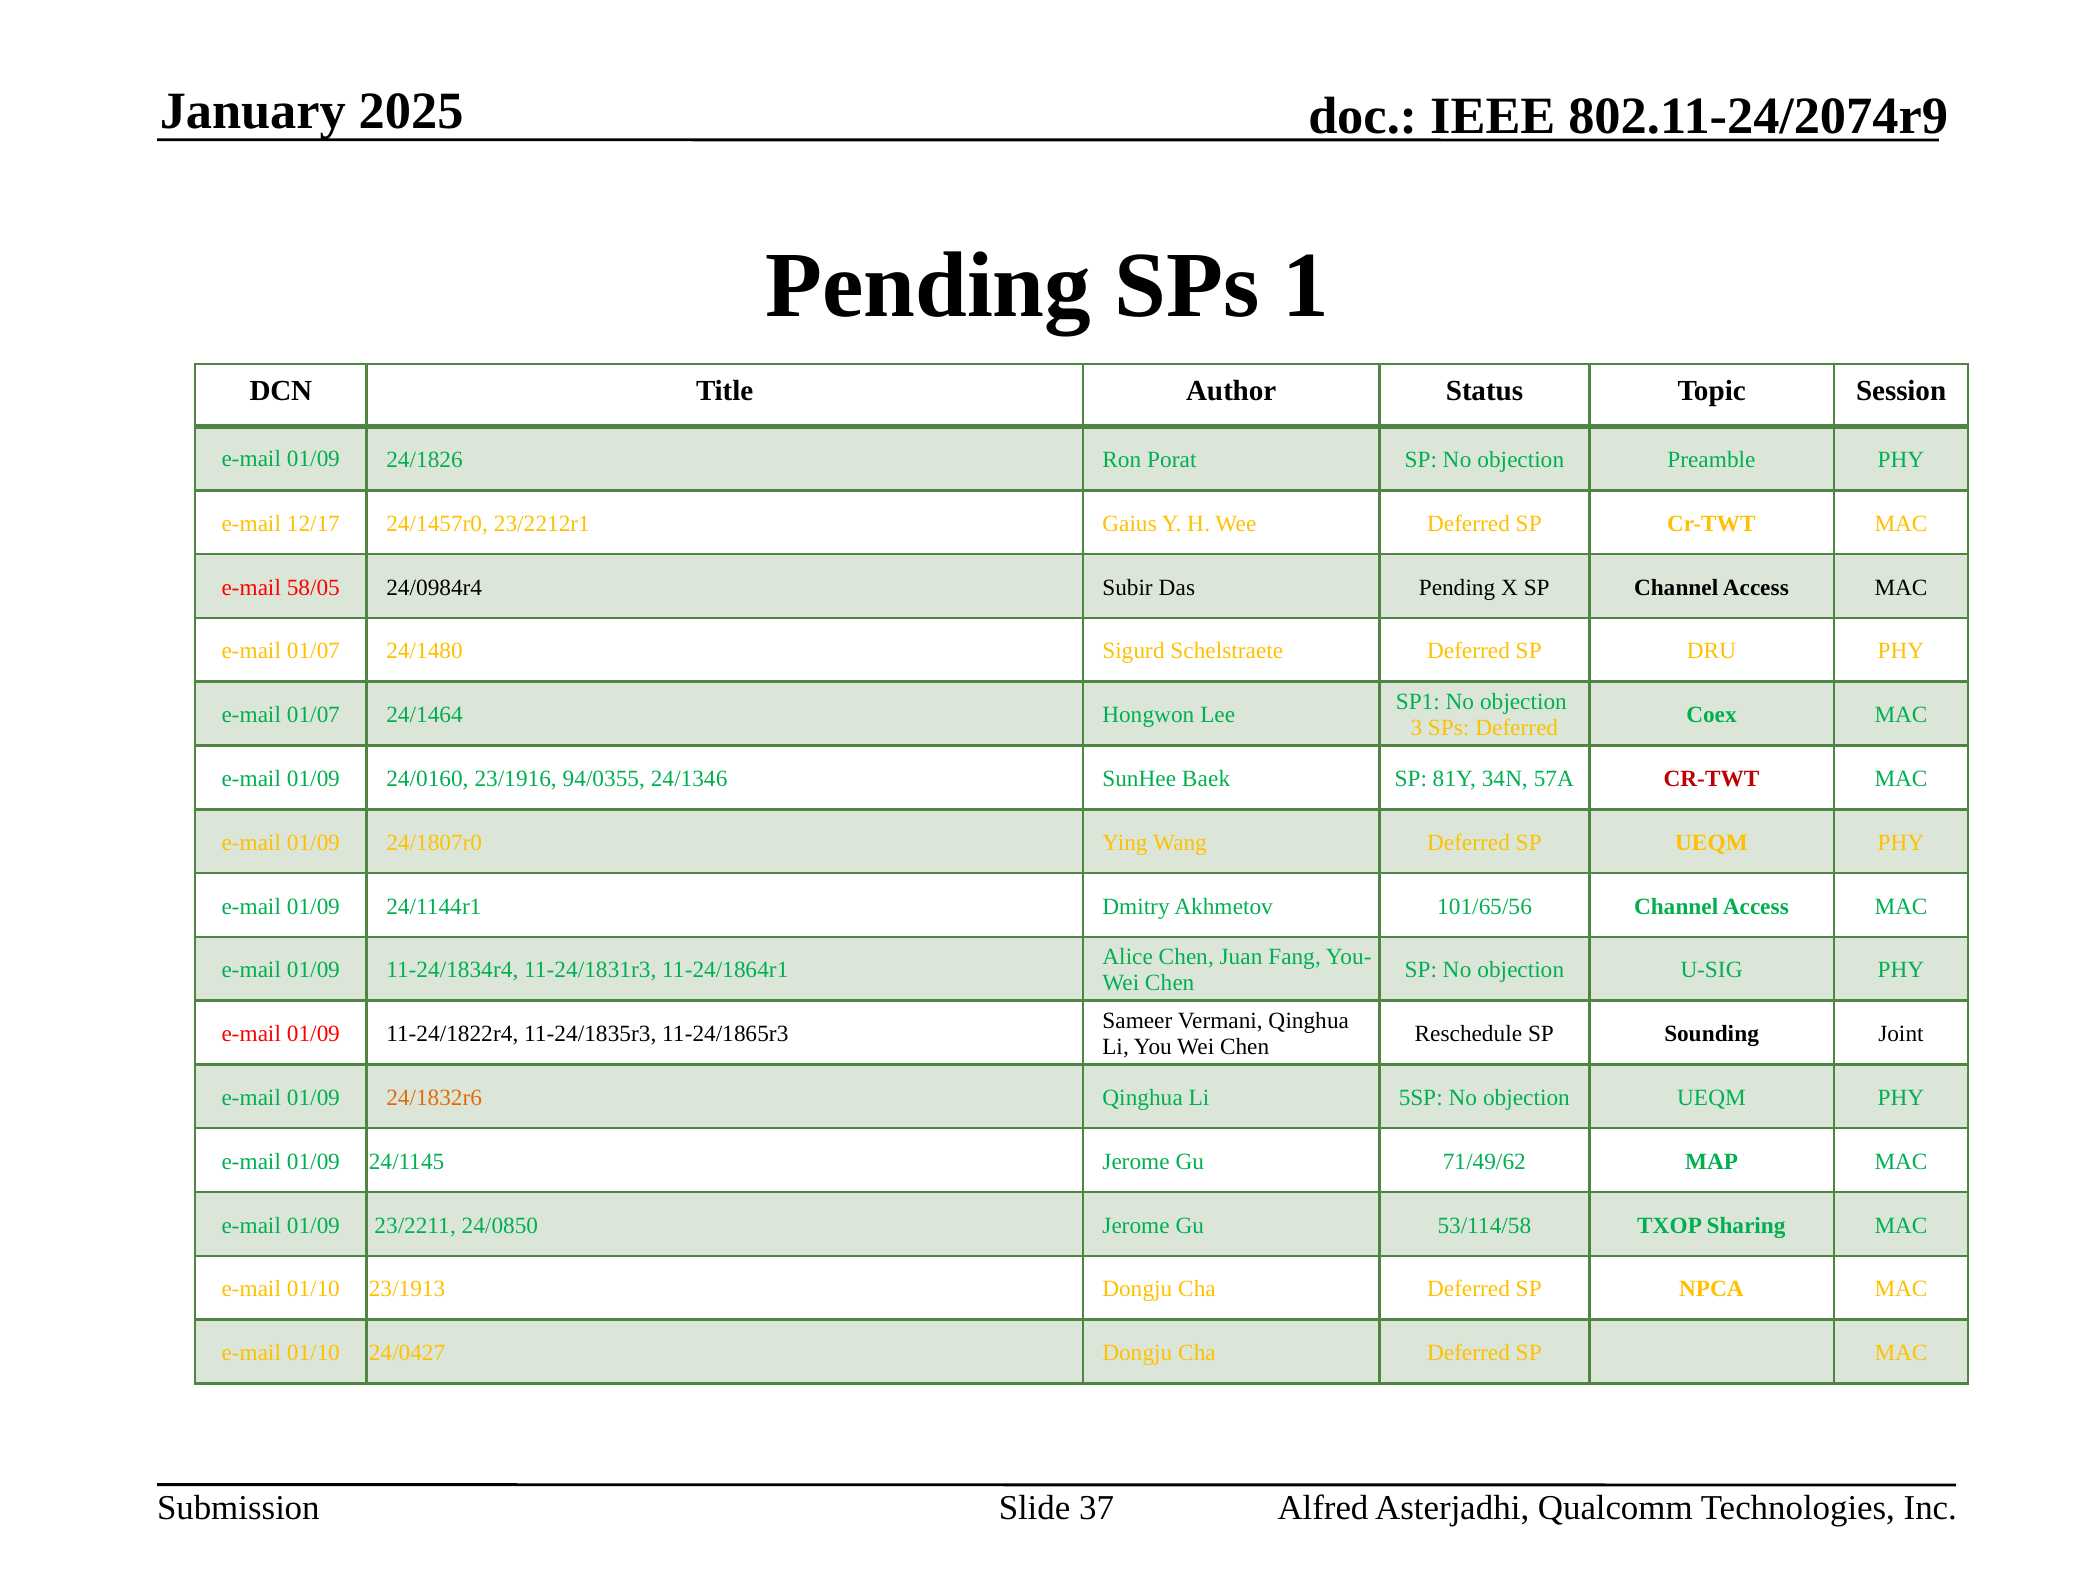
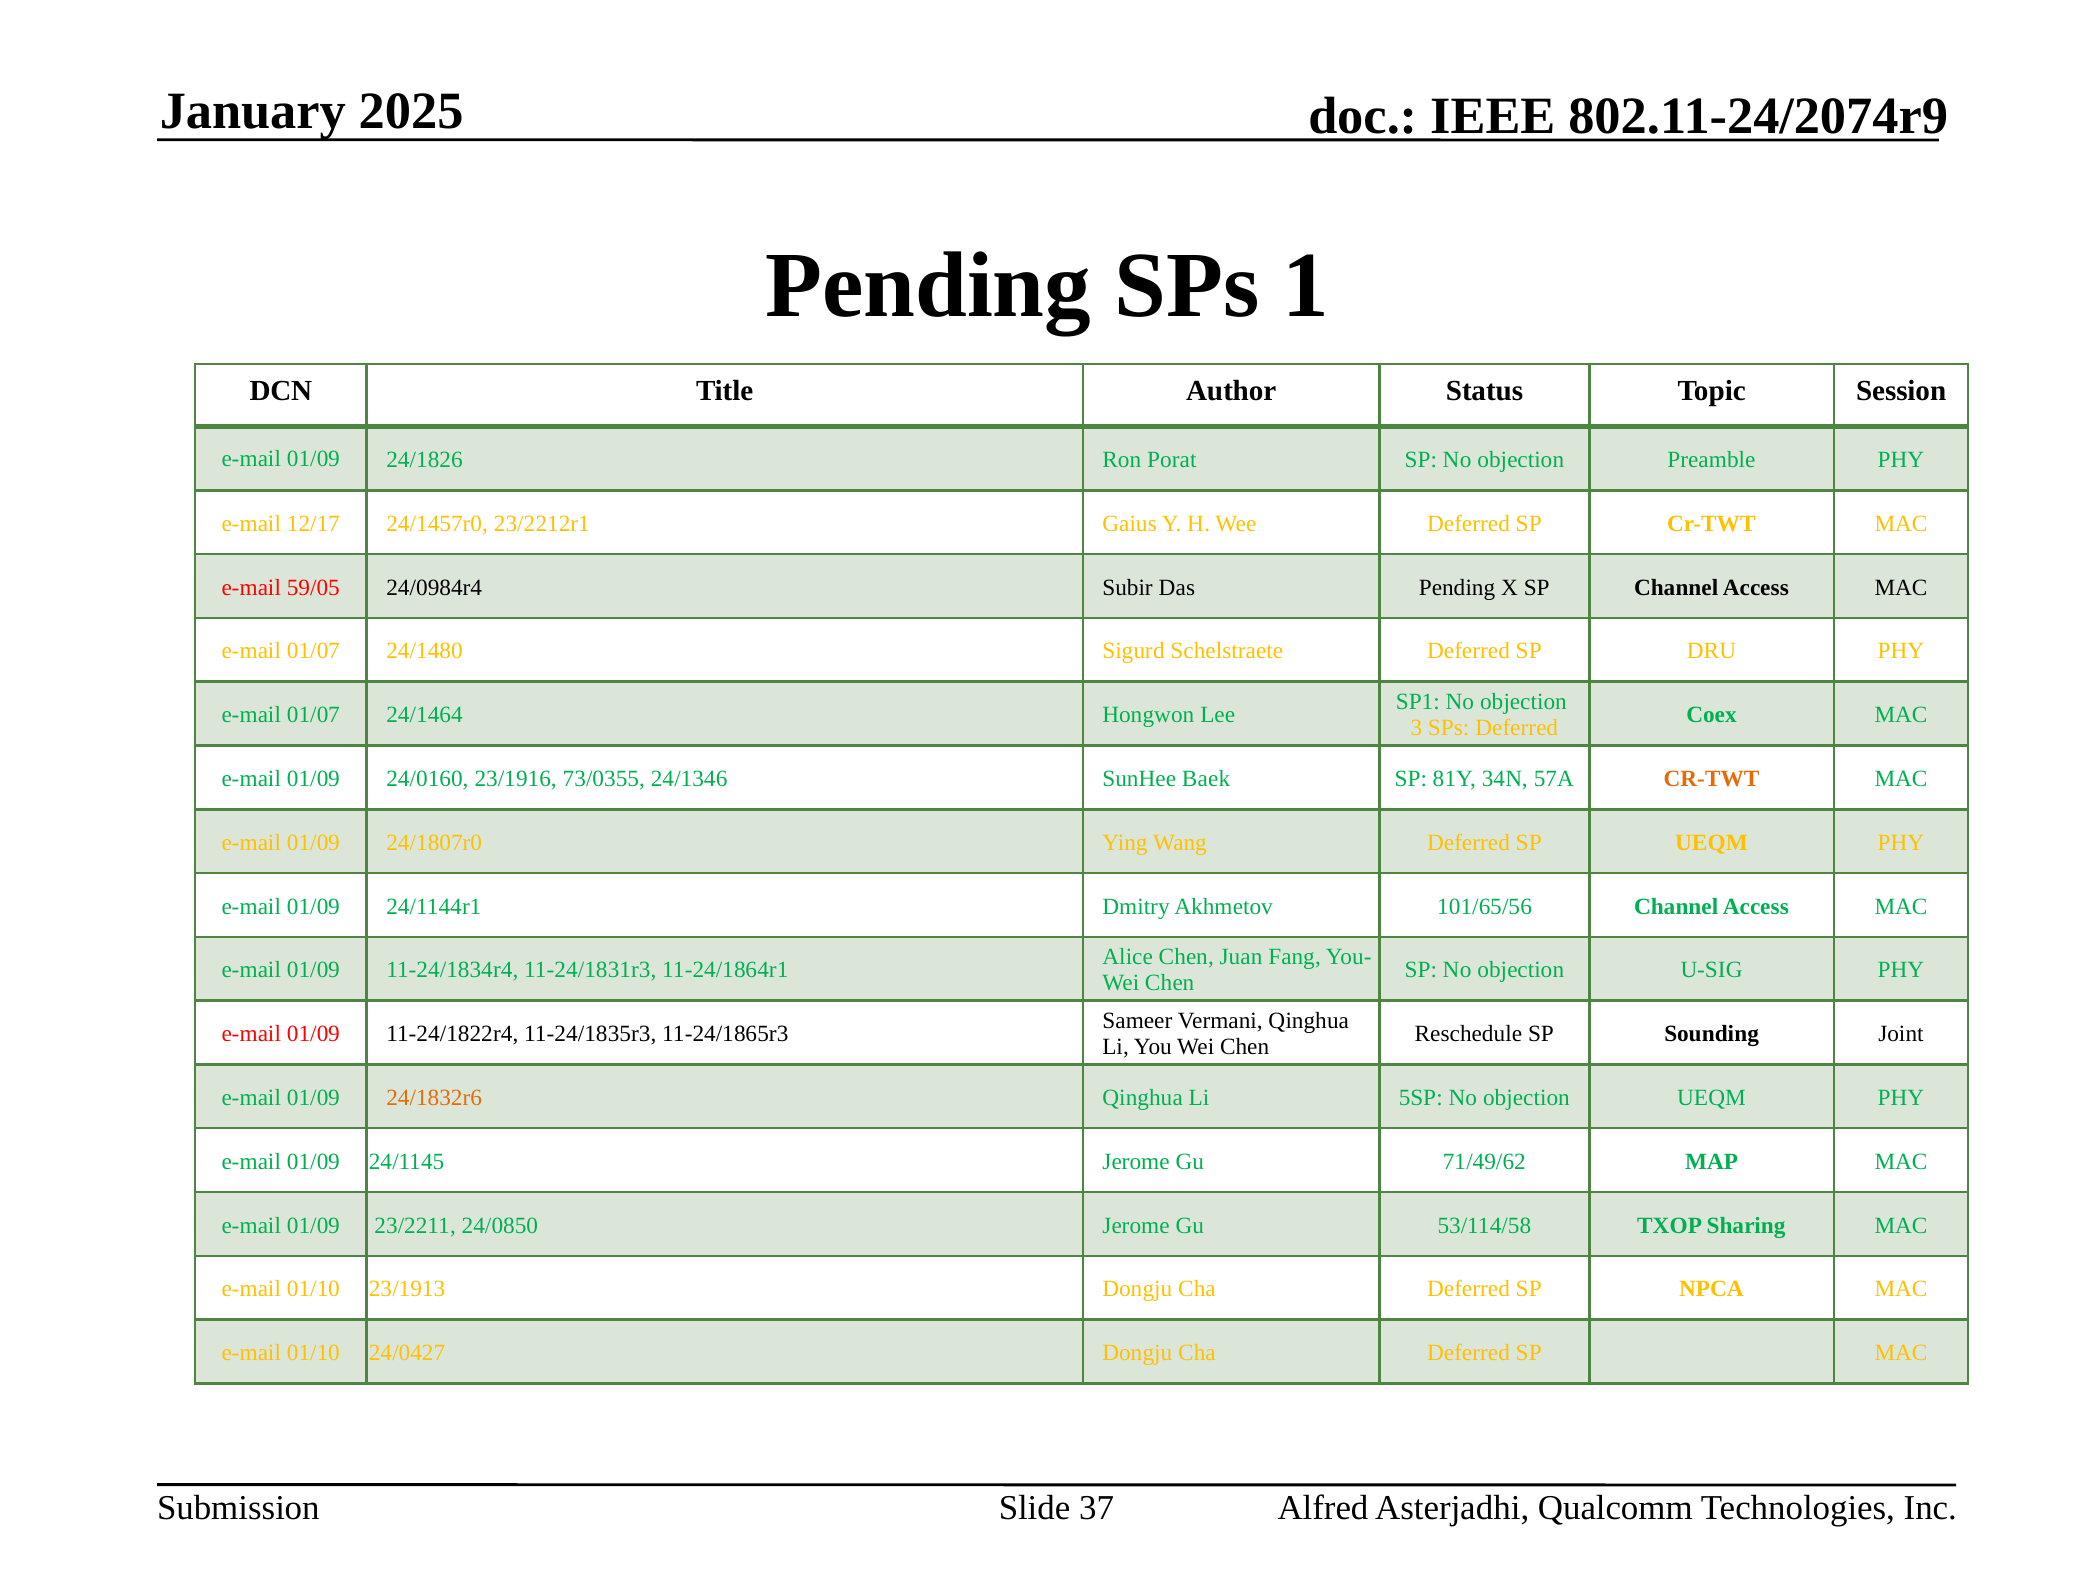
58/05: 58/05 -> 59/05 (313, 587)
94/0355: 94/0355 -> 73/0355 (604, 779)
CR-TWT colour: red -> orange (1711, 779)
